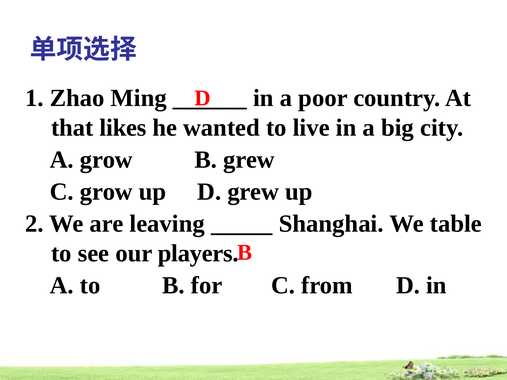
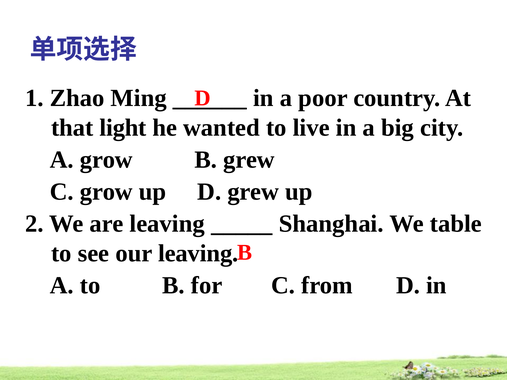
likes: likes -> light (123, 128)
our players: players -> leaving (198, 253)
